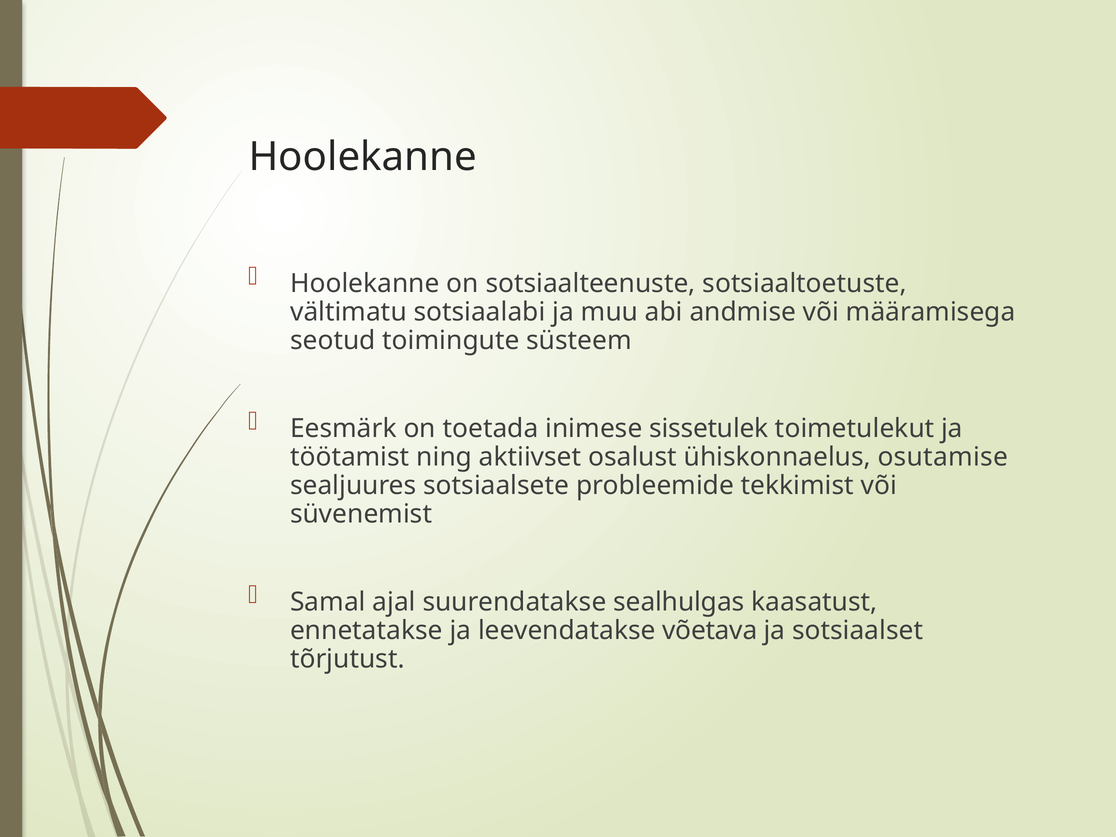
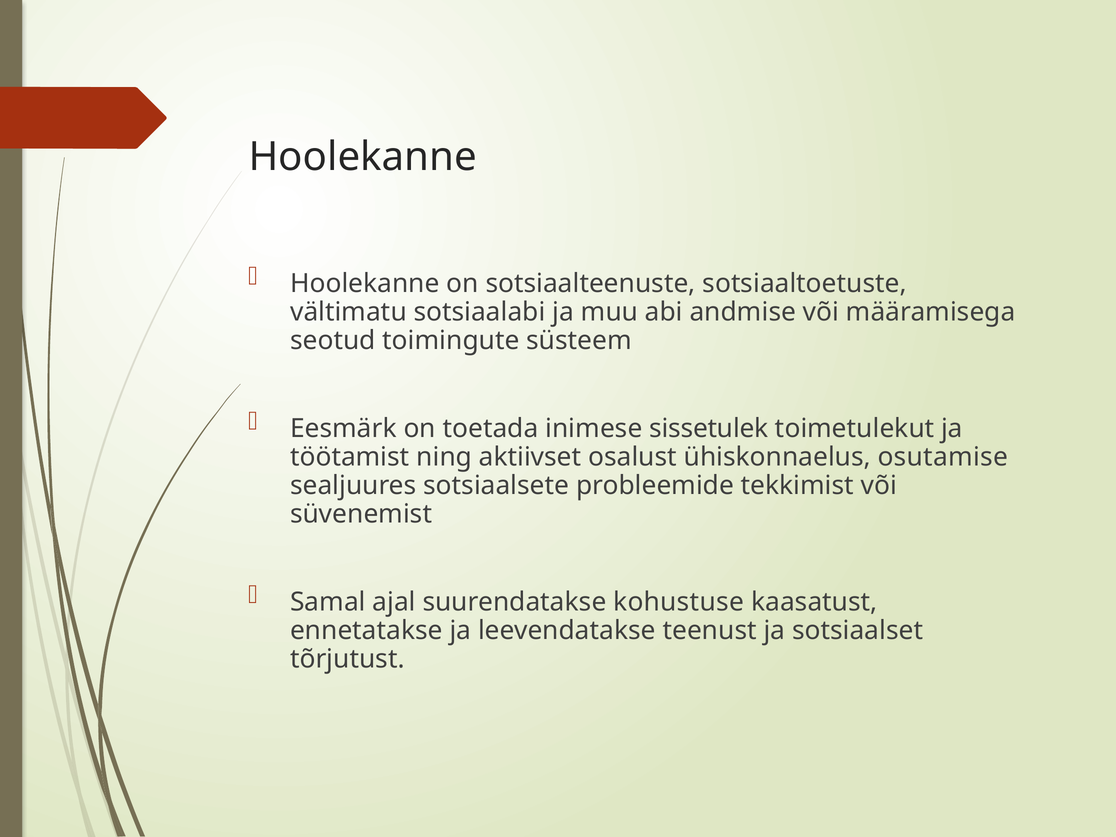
sealhulgas: sealhulgas -> kohustuse (679, 602)
võetava: võetava -> teenust (710, 630)
